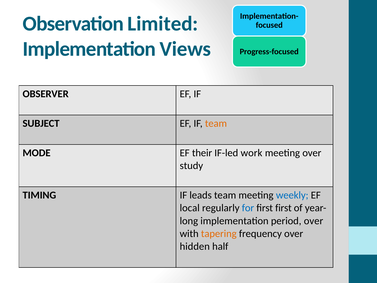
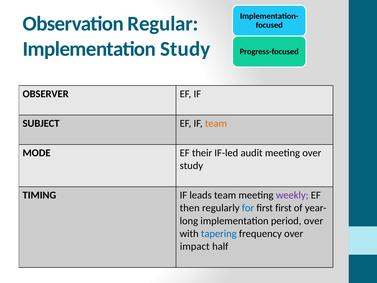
Limited: Limited -> Regular (163, 24)
Implementation Views: Views -> Study (185, 49)
work: work -> audit (252, 153)
weekly colour: blue -> purple (292, 195)
local: local -> then (190, 208)
tapering colour: orange -> blue (219, 233)
hidden: hidden -> impact (195, 246)
